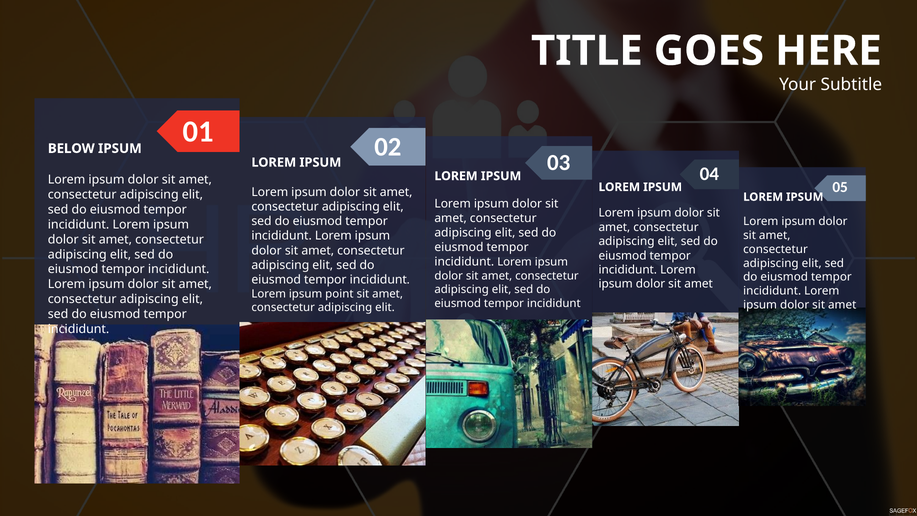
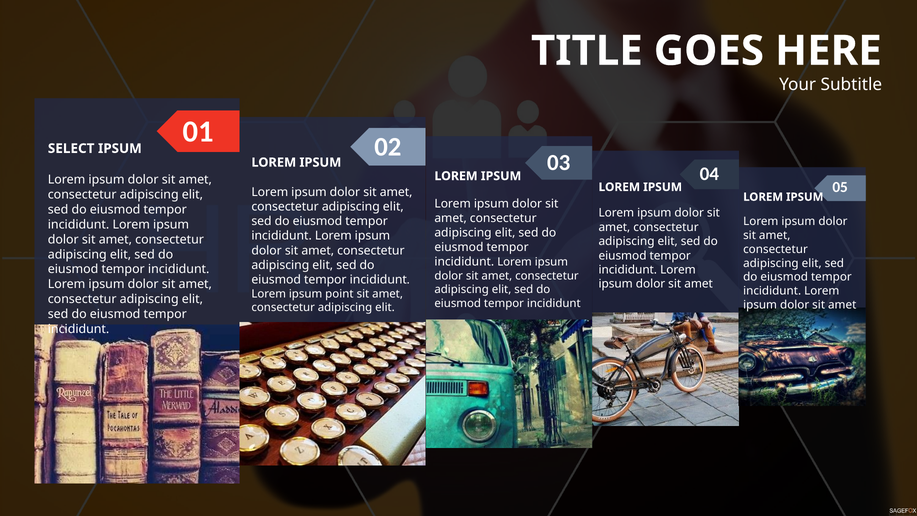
BELOW: BELOW -> SELECT (71, 148)
